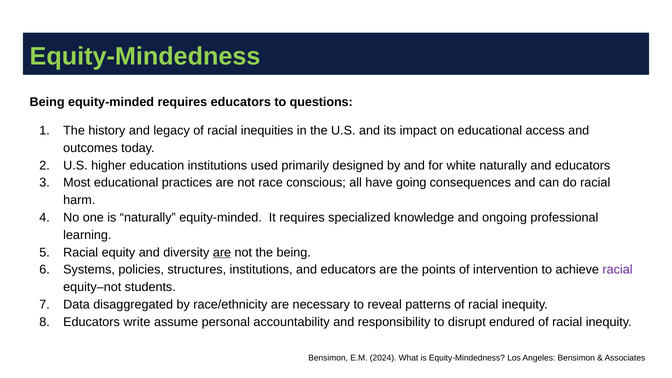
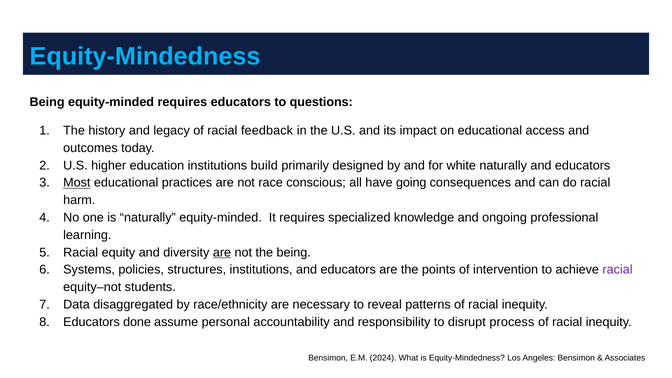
Equity-Mindedness colour: light green -> light blue (145, 56)
inequities: inequities -> feedback (267, 131)
used: used -> build (264, 165)
Most underline: none -> present (77, 183)
write: write -> done (137, 322)
endured: endured -> process (512, 322)
